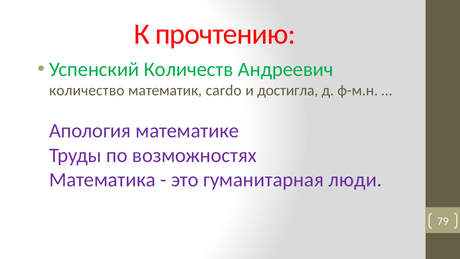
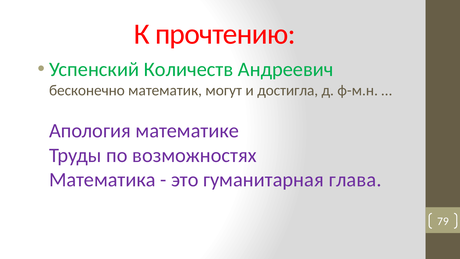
количество: количество -> бесконечно (87, 90)
cardo: cardo -> могут (224, 90)
люди: люди -> глава (355, 180)
